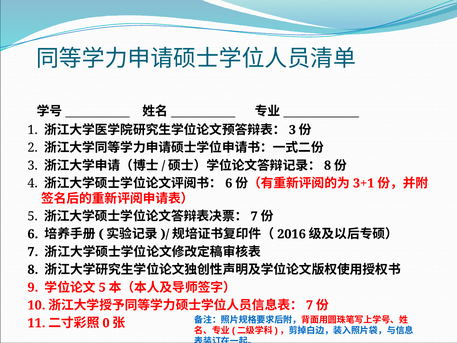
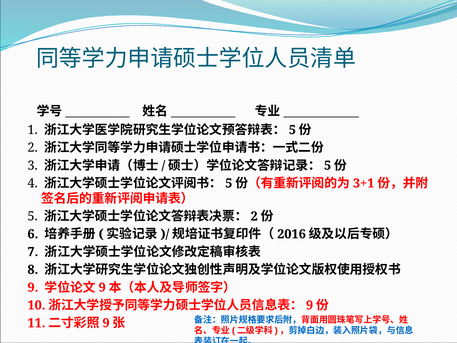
3: 3 -> 5 (292, 130)
8: 8 -> 5 (328, 165)
6: 6 -> 5 (229, 183)
7: 7 -> 2 (254, 216)
5: 5 -> 9 (102, 287)
7: 7 -> 9 (310, 305)
0: 0 -> 9 (106, 323)
